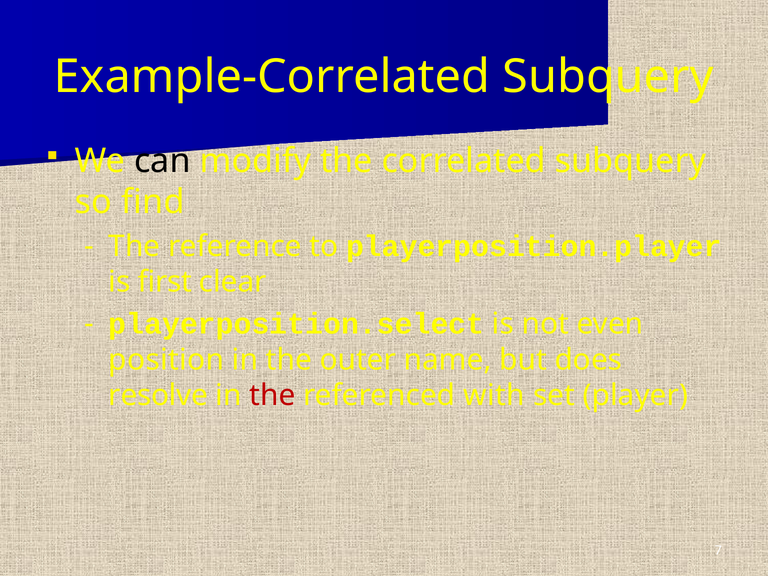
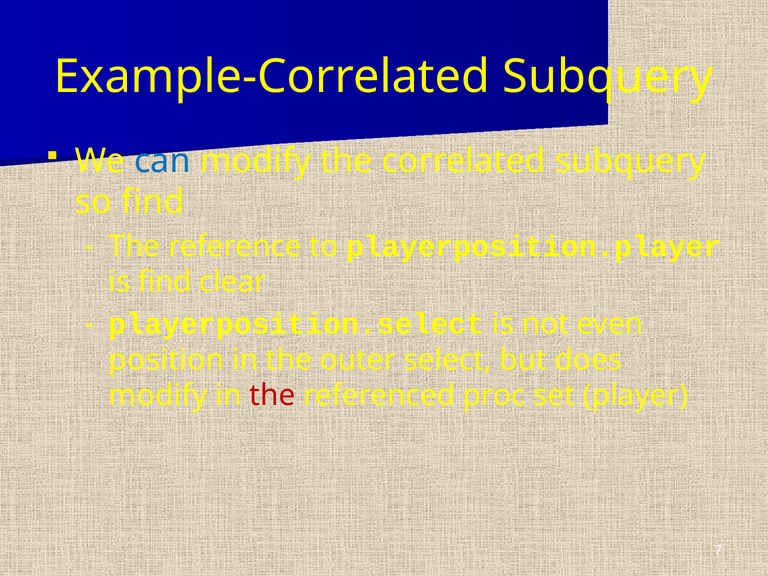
can colour: black -> blue (162, 161)
is first: first -> find (165, 282)
name: name -> select (448, 360)
resolve: resolve -> modify (158, 396)
with: with -> proc (494, 396)
